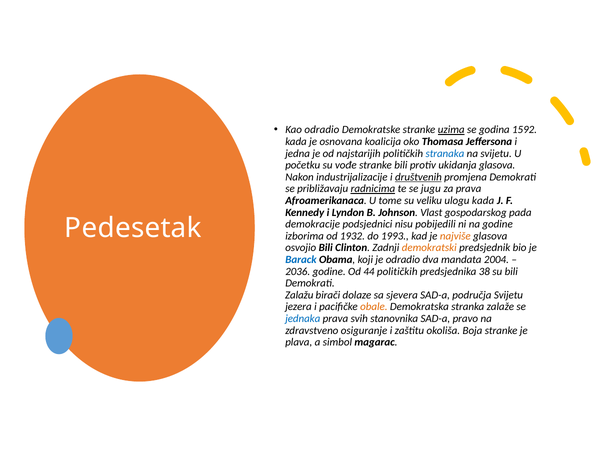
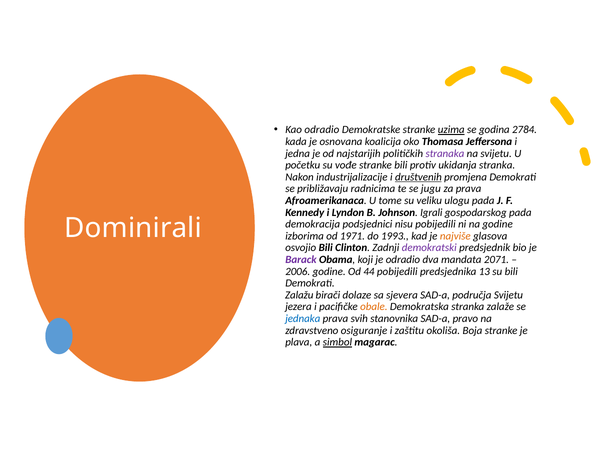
1592: 1592 -> 2784 (525, 130)
stranaka colour: blue -> purple (445, 153)
ukidanja glasova: glasova -> stranka (497, 165)
radnicima underline: present -> none (373, 189)
ulogu kada: kada -> pada (483, 201)
Vlast: Vlast -> Igrali (431, 212)
demokracije: demokracije -> demokracija (313, 224)
Pedesetak: Pedesetak -> Dominirali (133, 228)
1932: 1932 -> 1971 (352, 236)
demokratski colour: orange -> purple (429, 248)
Barack colour: blue -> purple (301, 260)
2004: 2004 -> 2071 (496, 260)
2036: 2036 -> 2006 (298, 271)
44 političkih: političkih -> pobijedili (397, 271)
38: 38 -> 13 (484, 271)
simbol underline: none -> present (337, 342)
